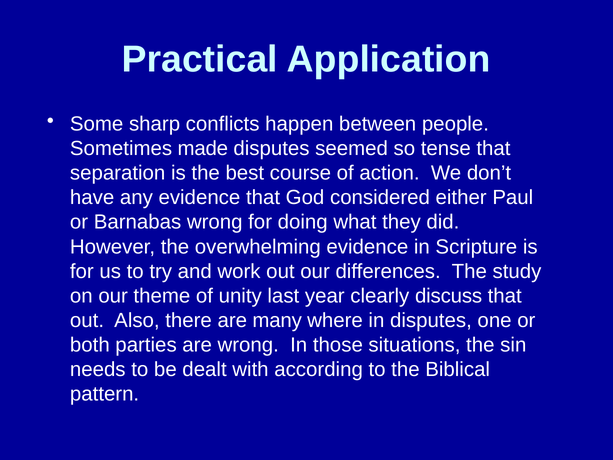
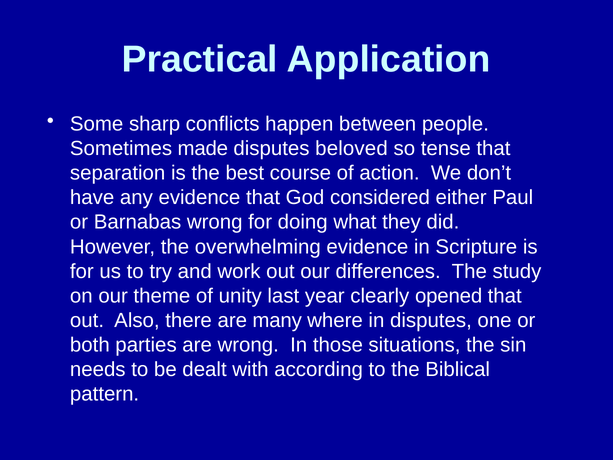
seemed: seemed -> beloved (351, 149)
discuss: discuss -> opened (449, 296)
